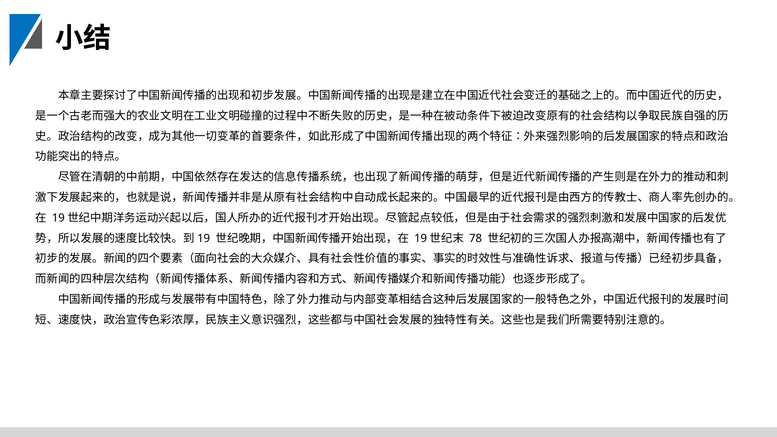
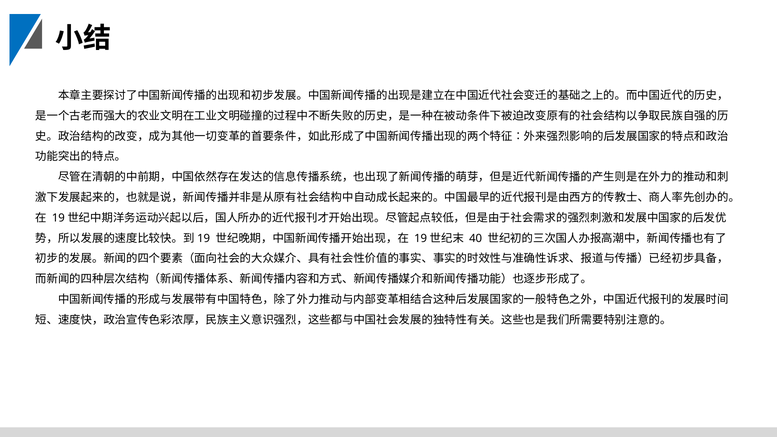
78: 78 -> 40 (476, 238)
